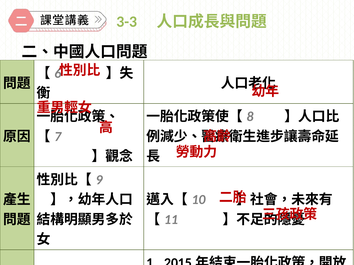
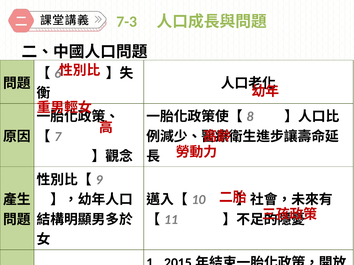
3-3: 3-3 -> 7-3 (127, 22)
